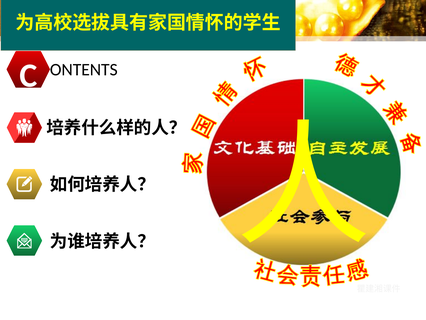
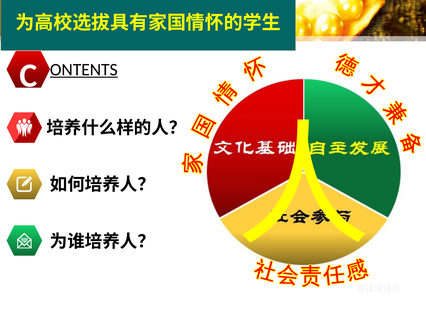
ONTENTS underline: none -> present (84, 70)
